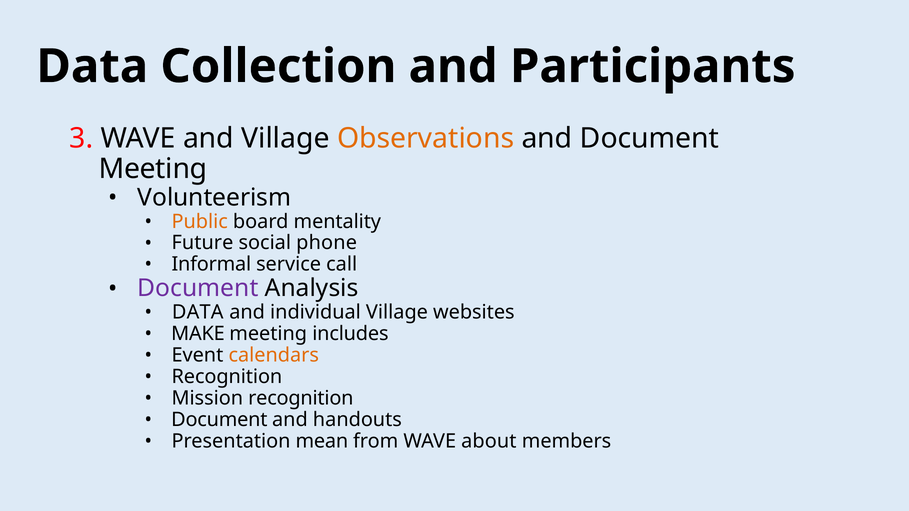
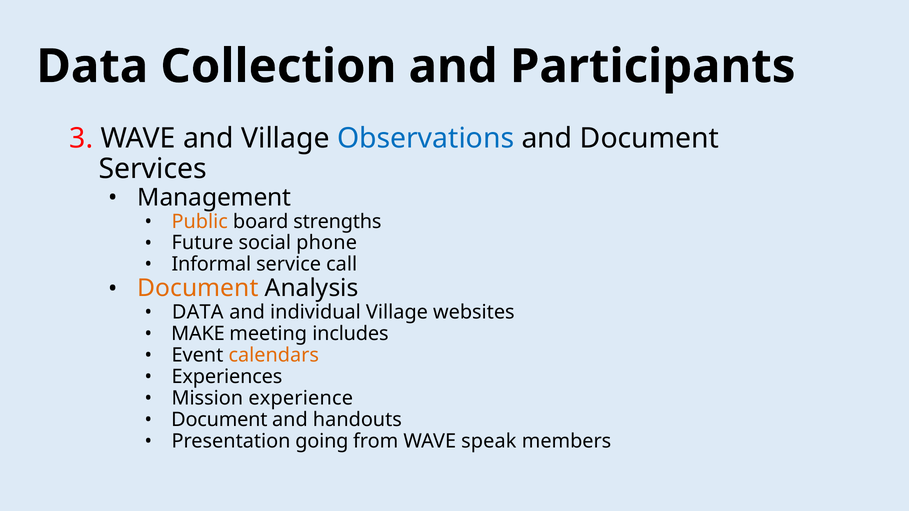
Observations colour: orange -> blue (426, 138)
Meeting: Meeting -> Services (153, 169)
Volunteerism: Volunteerism -> Management (214, 198)
mentality: mentality -> strengths (337, 222)
Document colour: purple -> orange (198, 289)
Recognition: Recognition -> Experiences (227, 377)
Mission recognition: recognition -> experience (301, 398)
mean: mean -> going (322, 441)
about: about -> speak (489, 441)
